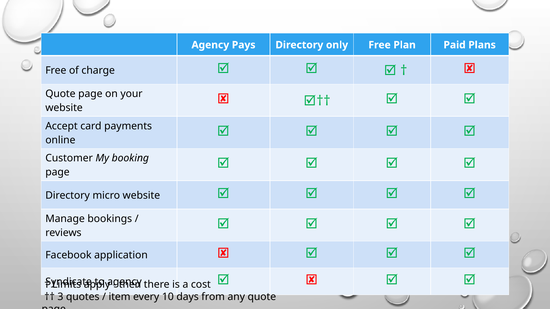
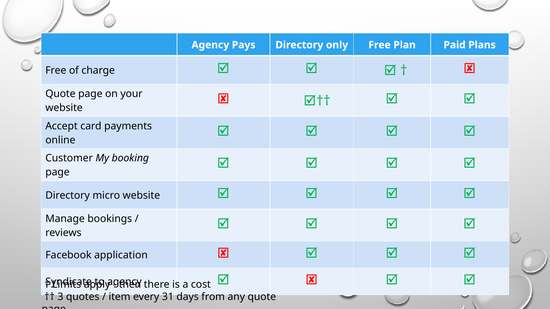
10: 10 -> 31 (168, 297)
